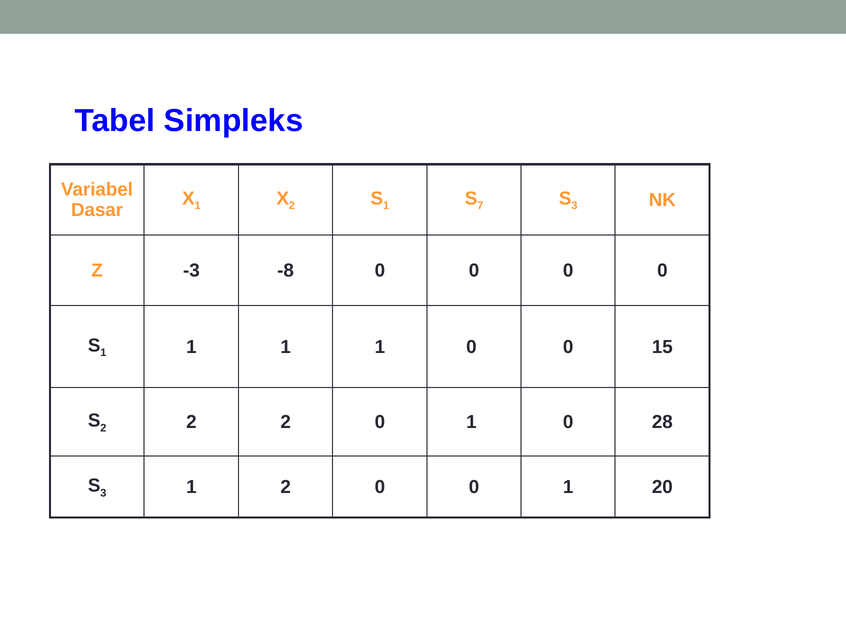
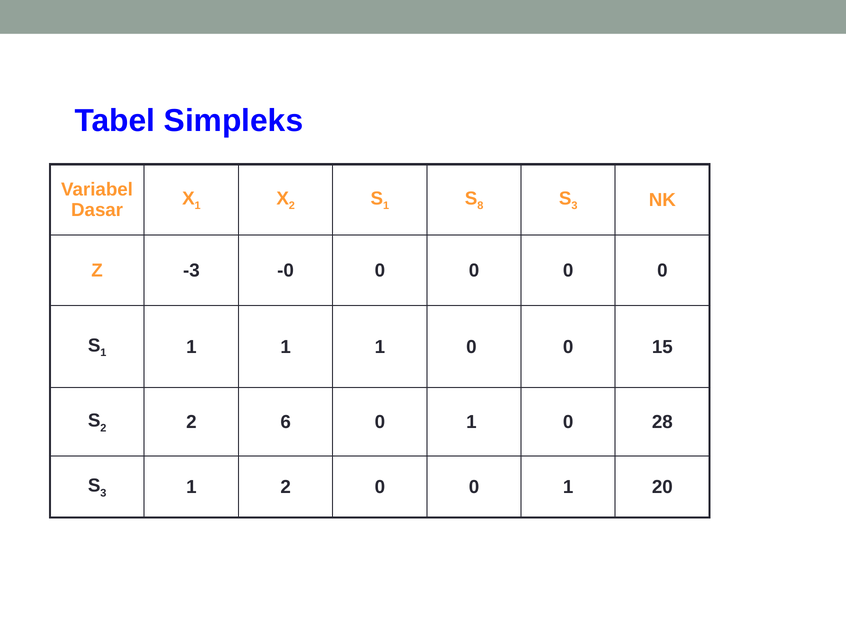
7: 7 -> 8 (480, 205)
-8: -8 -> -0 (286, 270)
2 2 2: 2 -> 6 (286, 422)
